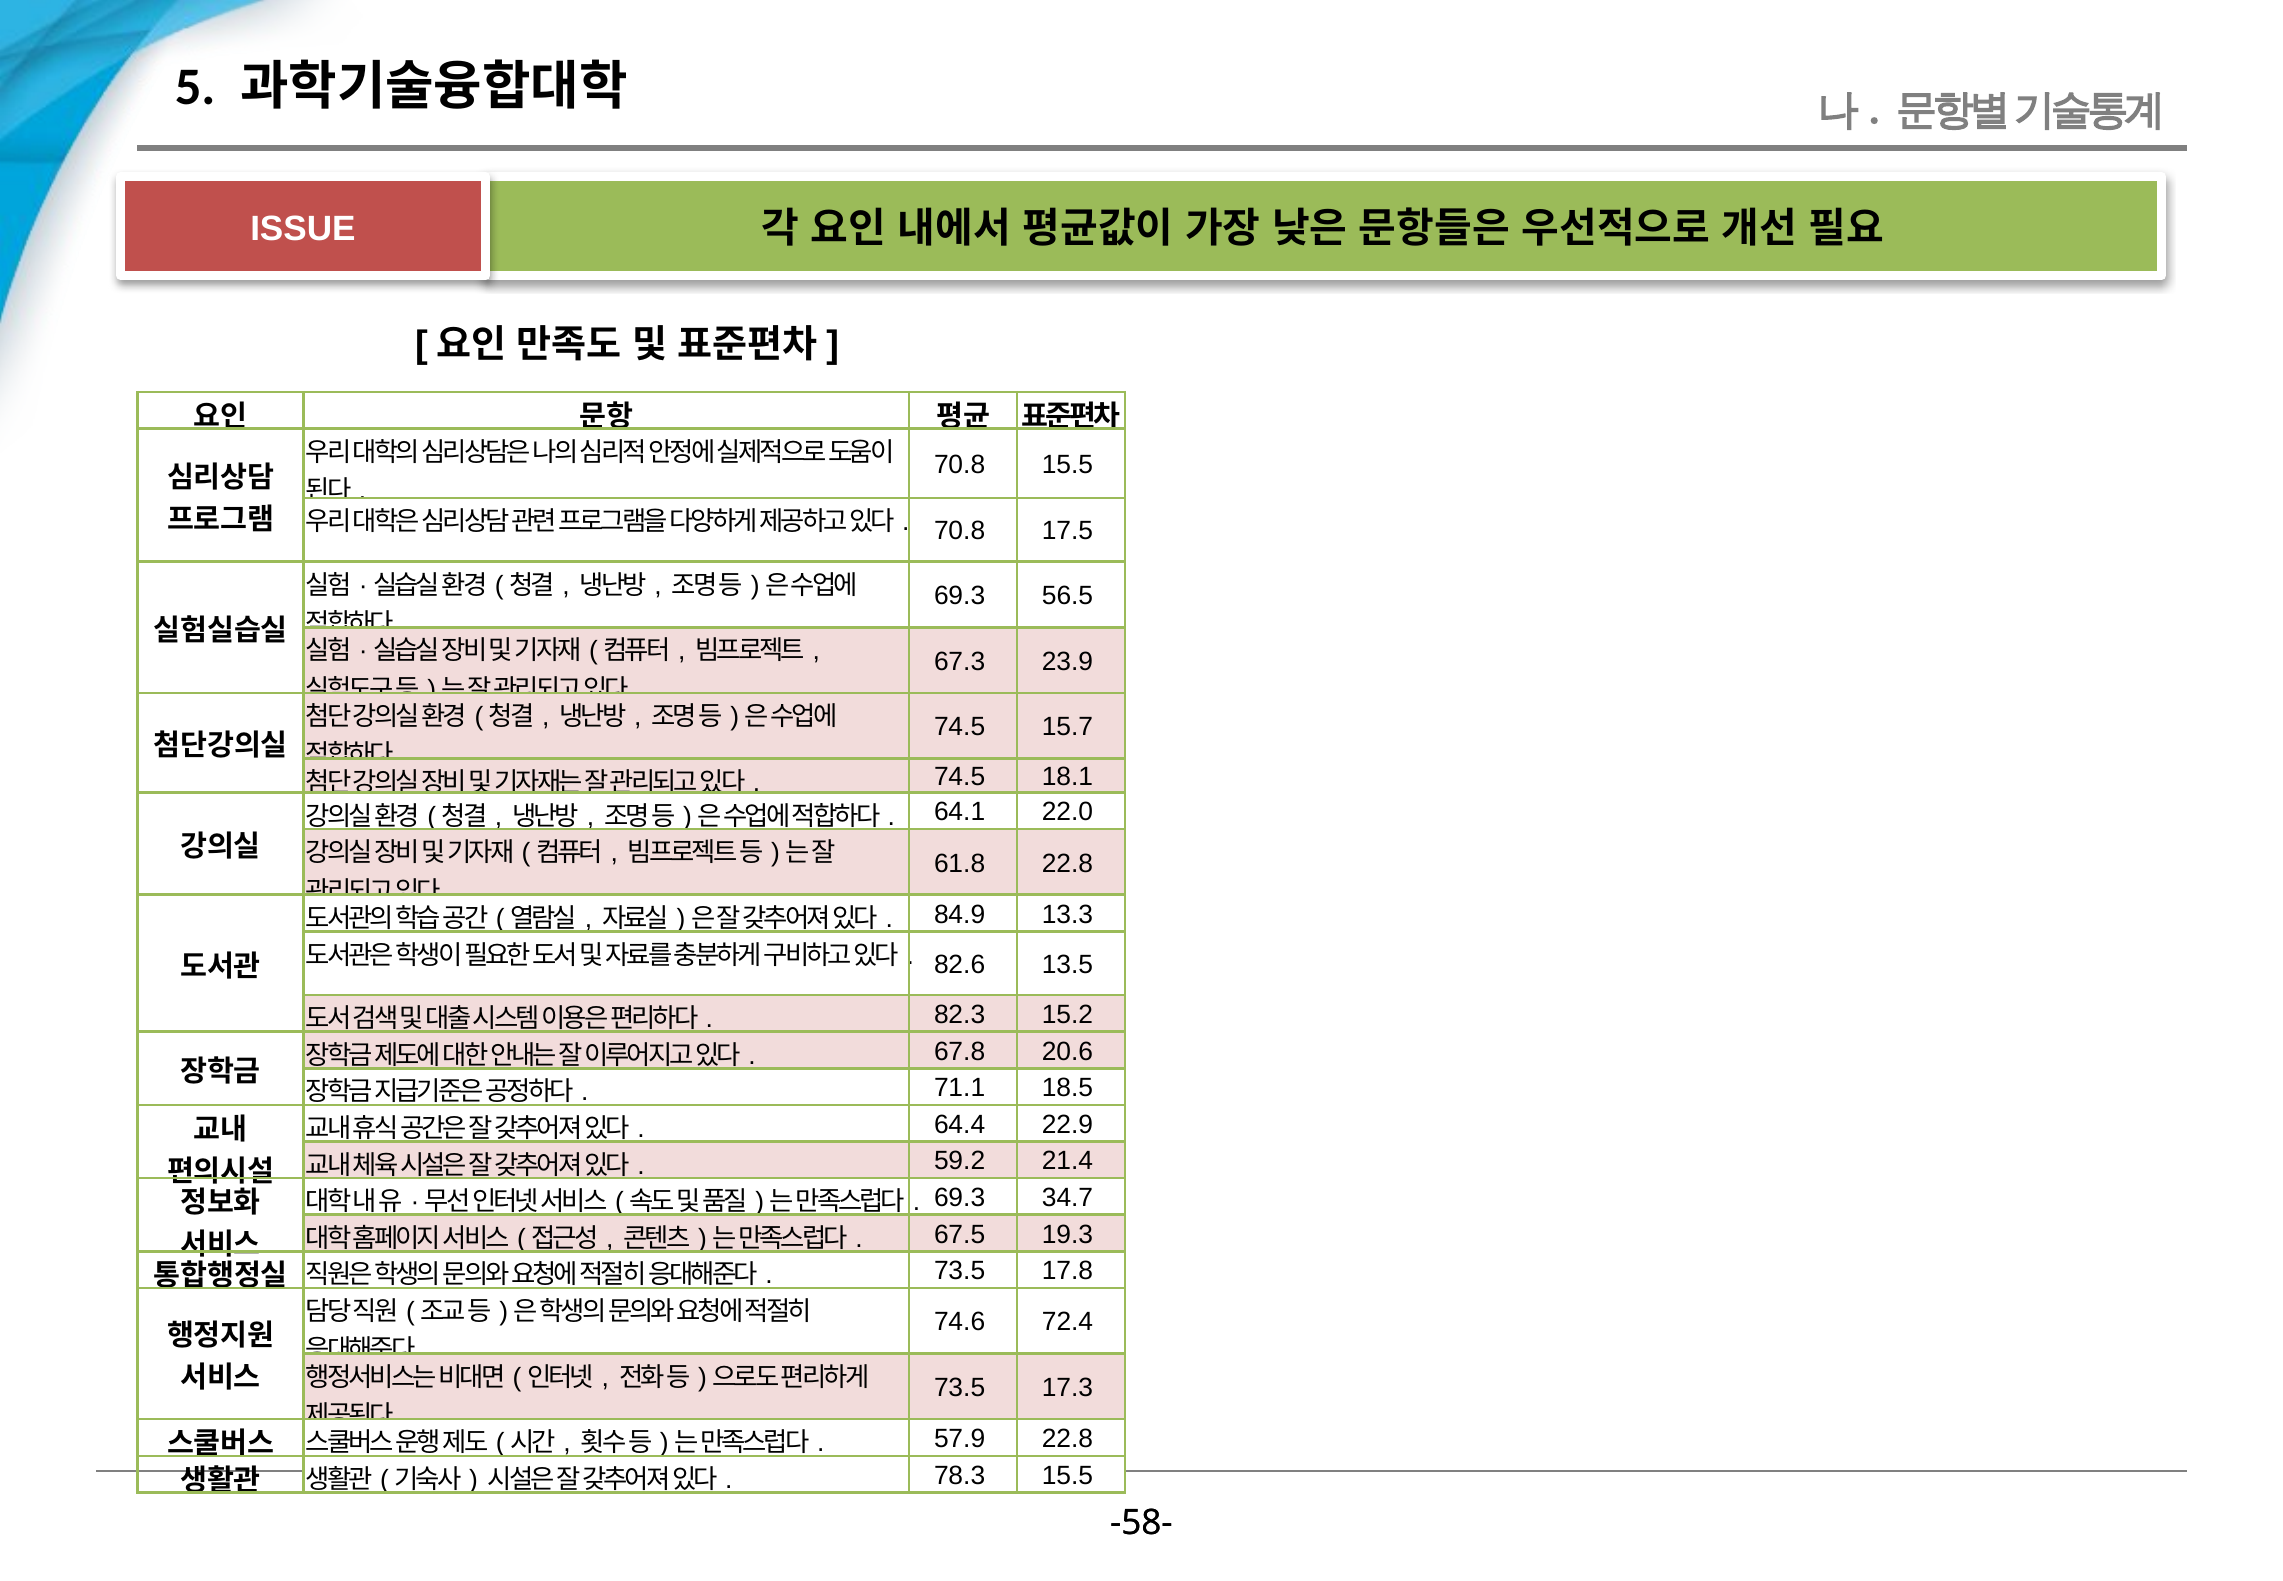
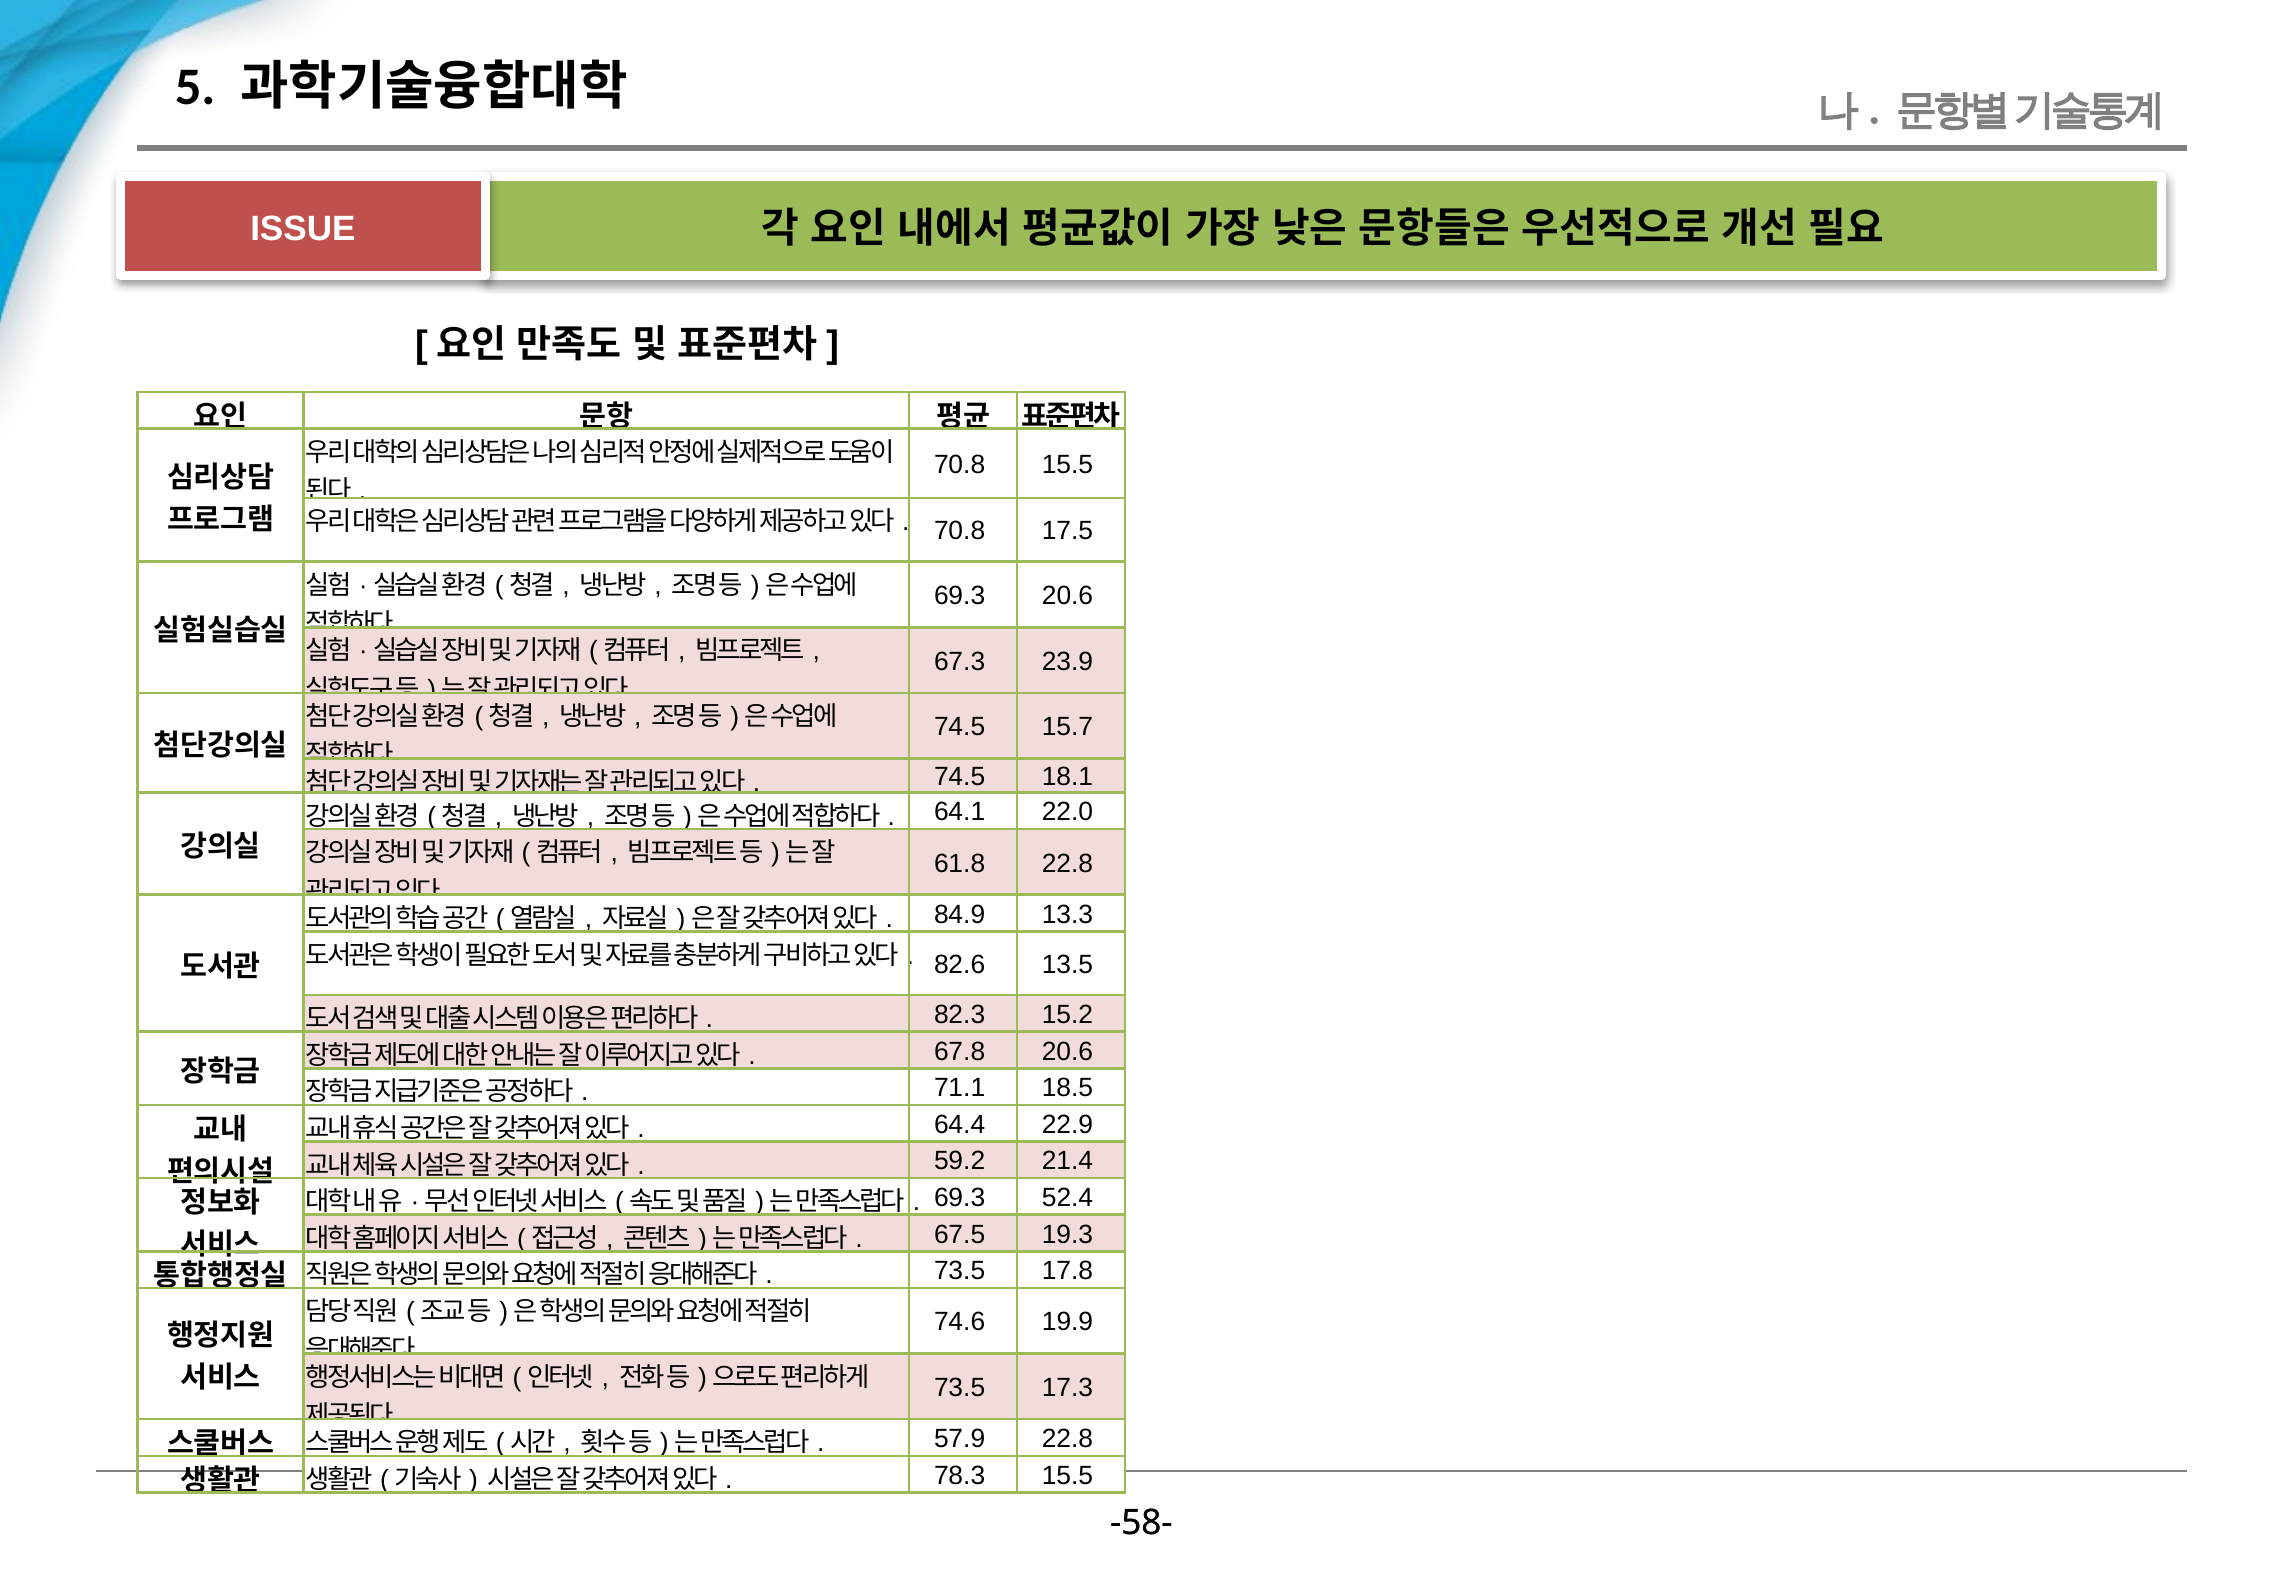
69.3 56.5: 56.5 -> 20.6 (1067, 596)
34.7: 34.7 -> 52.4 (1067, 1197)
72.4: 72.4 -> 19.9 (1067, 1322)
